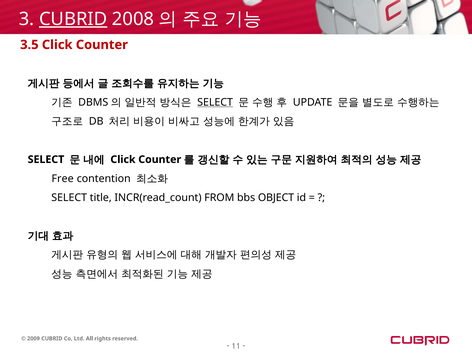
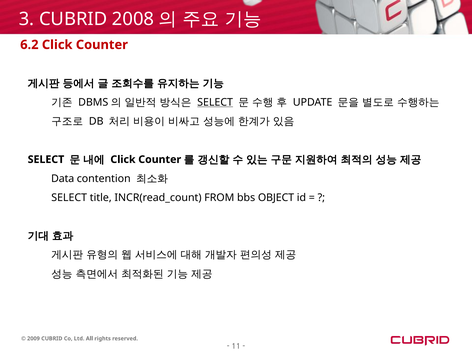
CUBRID underline: present -> none (73, 19)
3.5: 3.5 -> 6.2 (29, 45)
Free: Free -> Data (63, 179)
